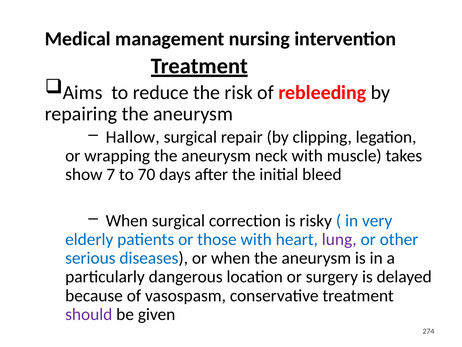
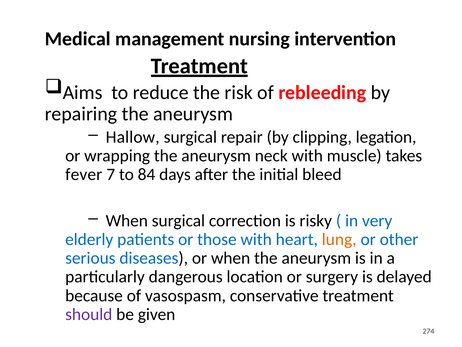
show: show -> fever (84, 174)
70: 70 -> 84 (147, 174)
lung colour: purple -> orange (339, 239)
